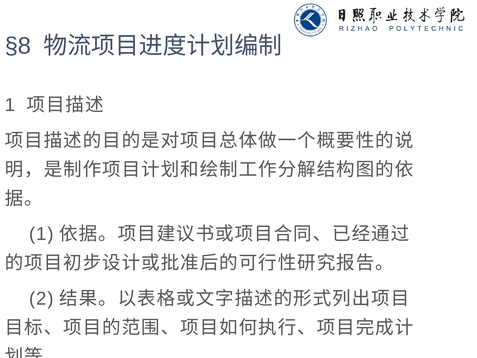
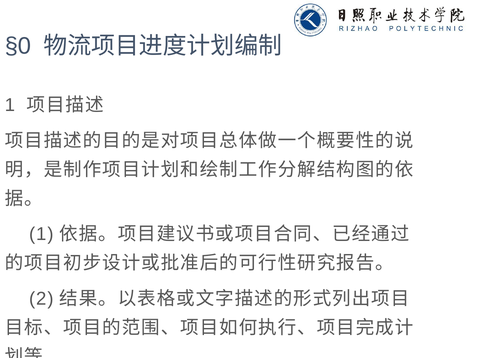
§8: §8 -> §0 (18, 46)
